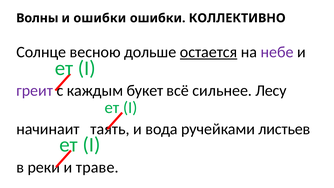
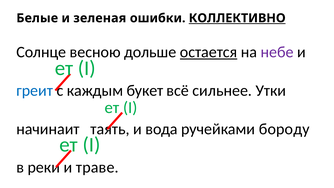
Волны: Волны -> Белые (37, 18)
и ошибки: ошибки -> зеленая (100, 18)
КОЛЛЕКТИВНО underline: none -> present (237, 18)
греит colour: purple -> blue (35, 90)
Лесу: Лесу -> Утки (271, 90)
листьев: листьев -> бороду (284, 129)
